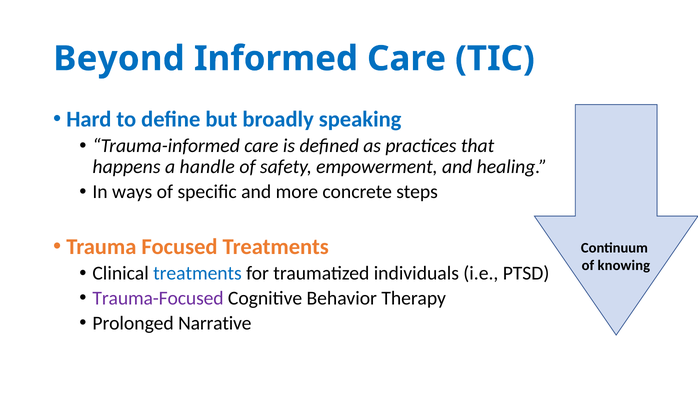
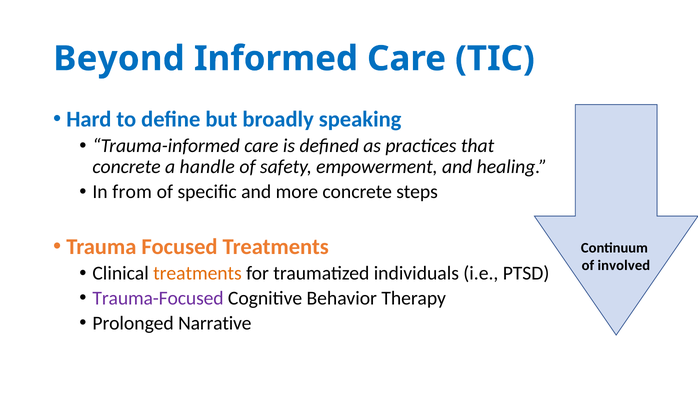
happens: happens -> concrete (127, 167)
ways: ways -> from (132, 192)
knowing: knowing -> involved (624, 265)
treatments colour: blue -> orange (197, 273)
